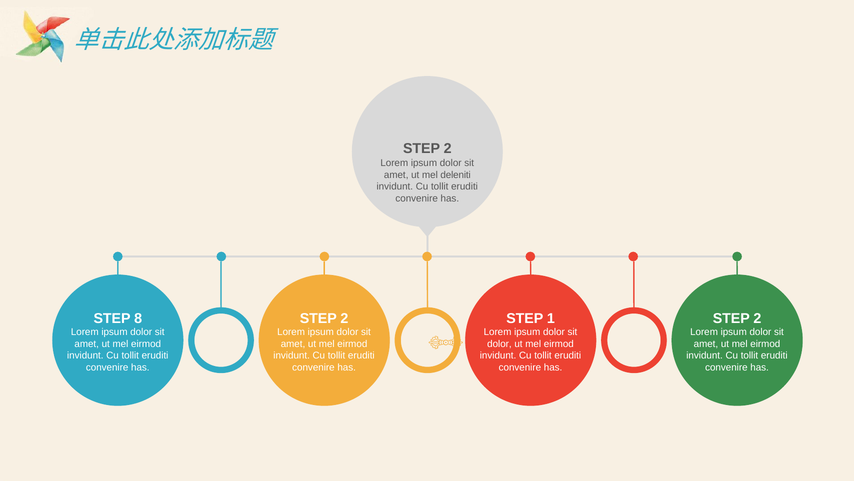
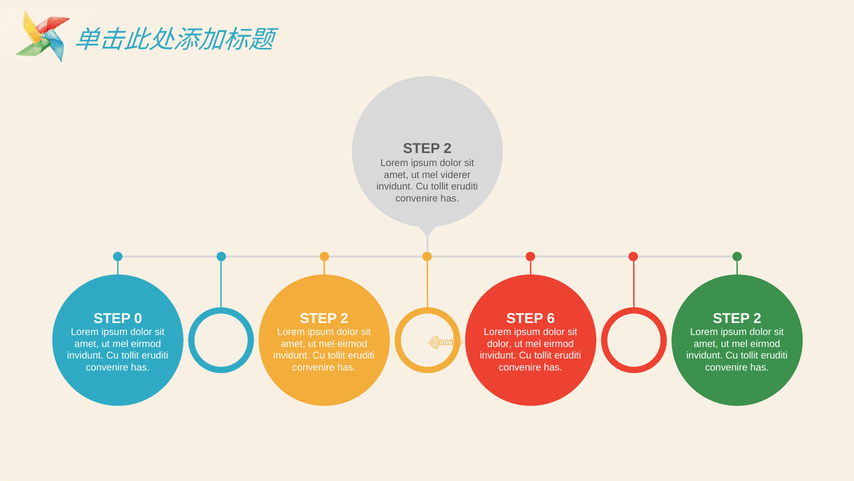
deleniti: deleniti -> viderer (456, 175)
8: 8 -> 0 (138, 318)
1: 1 -> 6 (551, 318)
